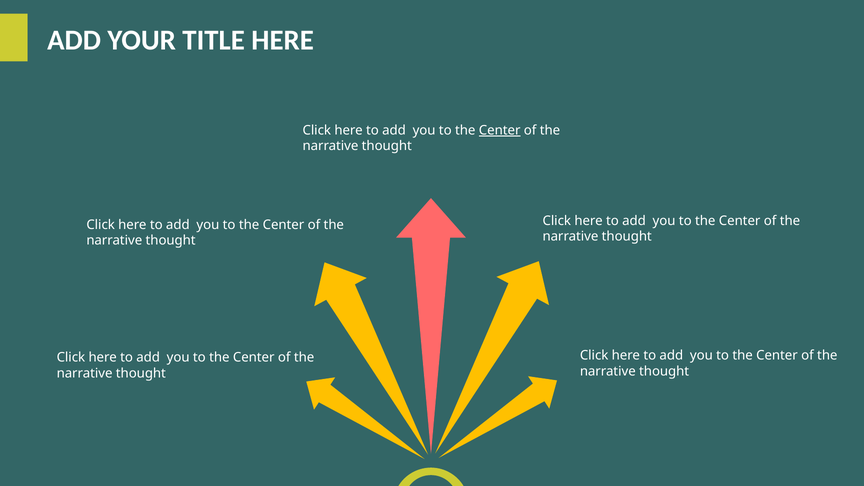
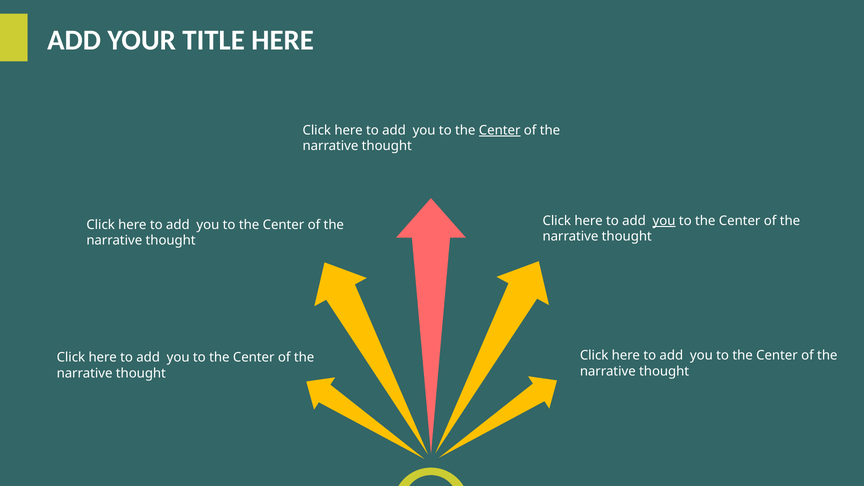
you underline: none -> present (664, 221)
